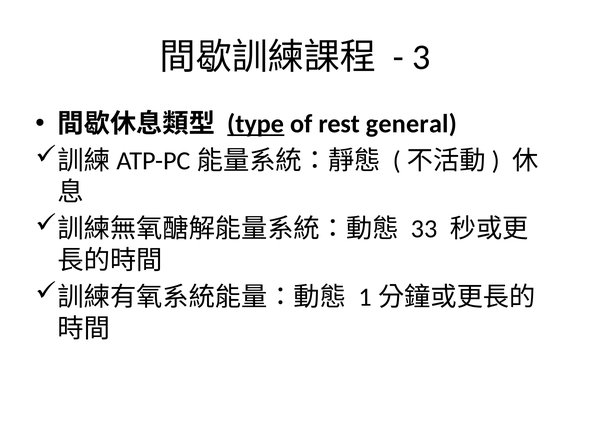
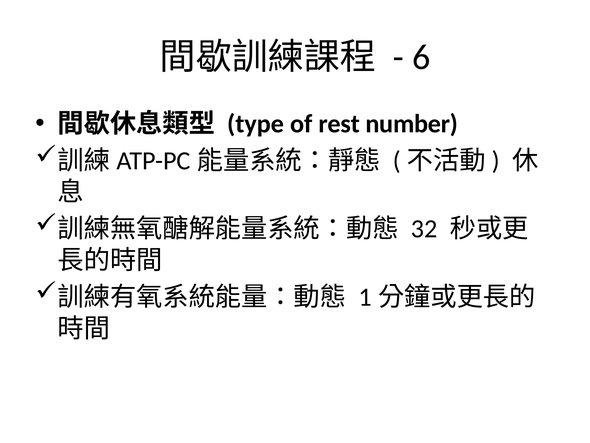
3: 3 -> 6 (421, 57)
type underline: present -> none (256, 124)
general: general -> number (412, 124)
33: 33 -> 32 (424, 229)
